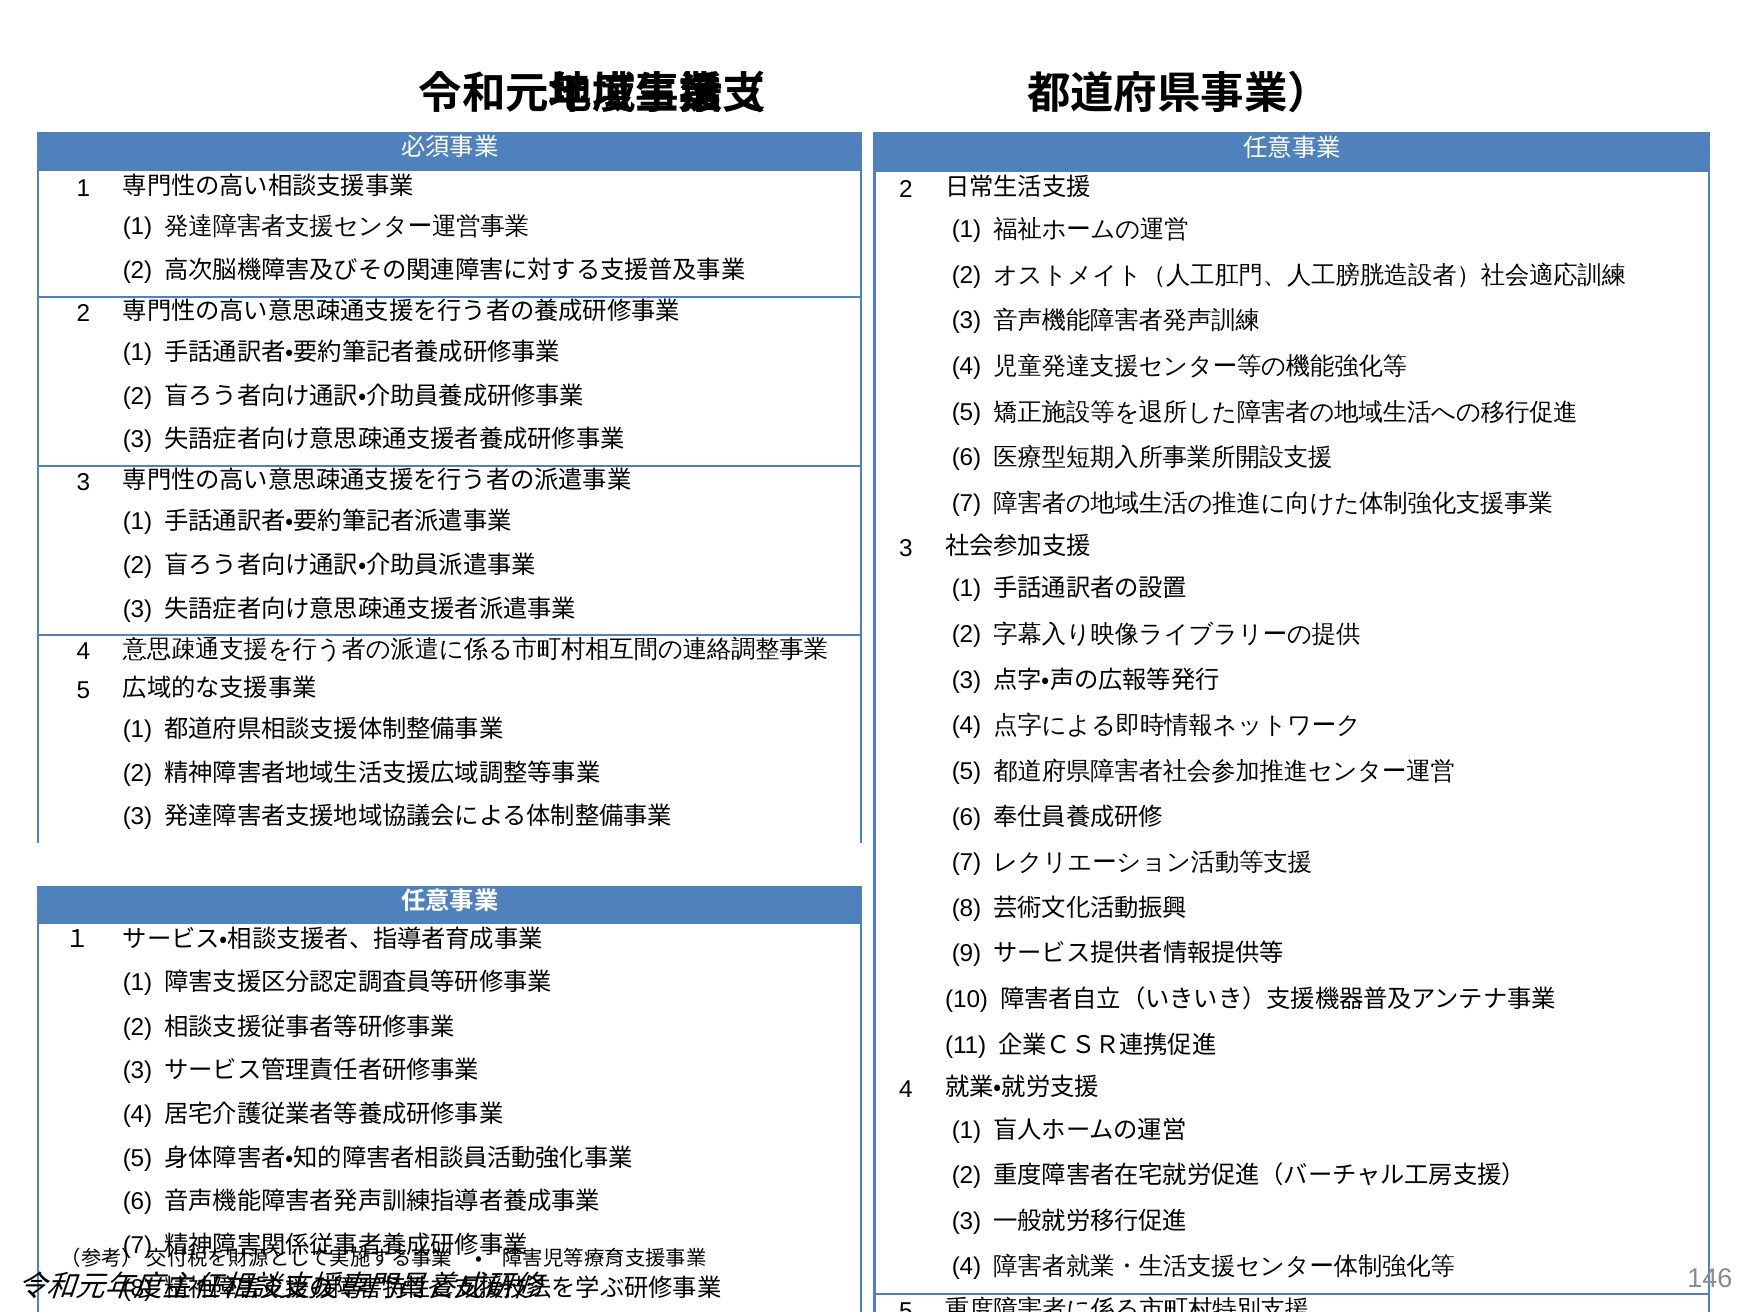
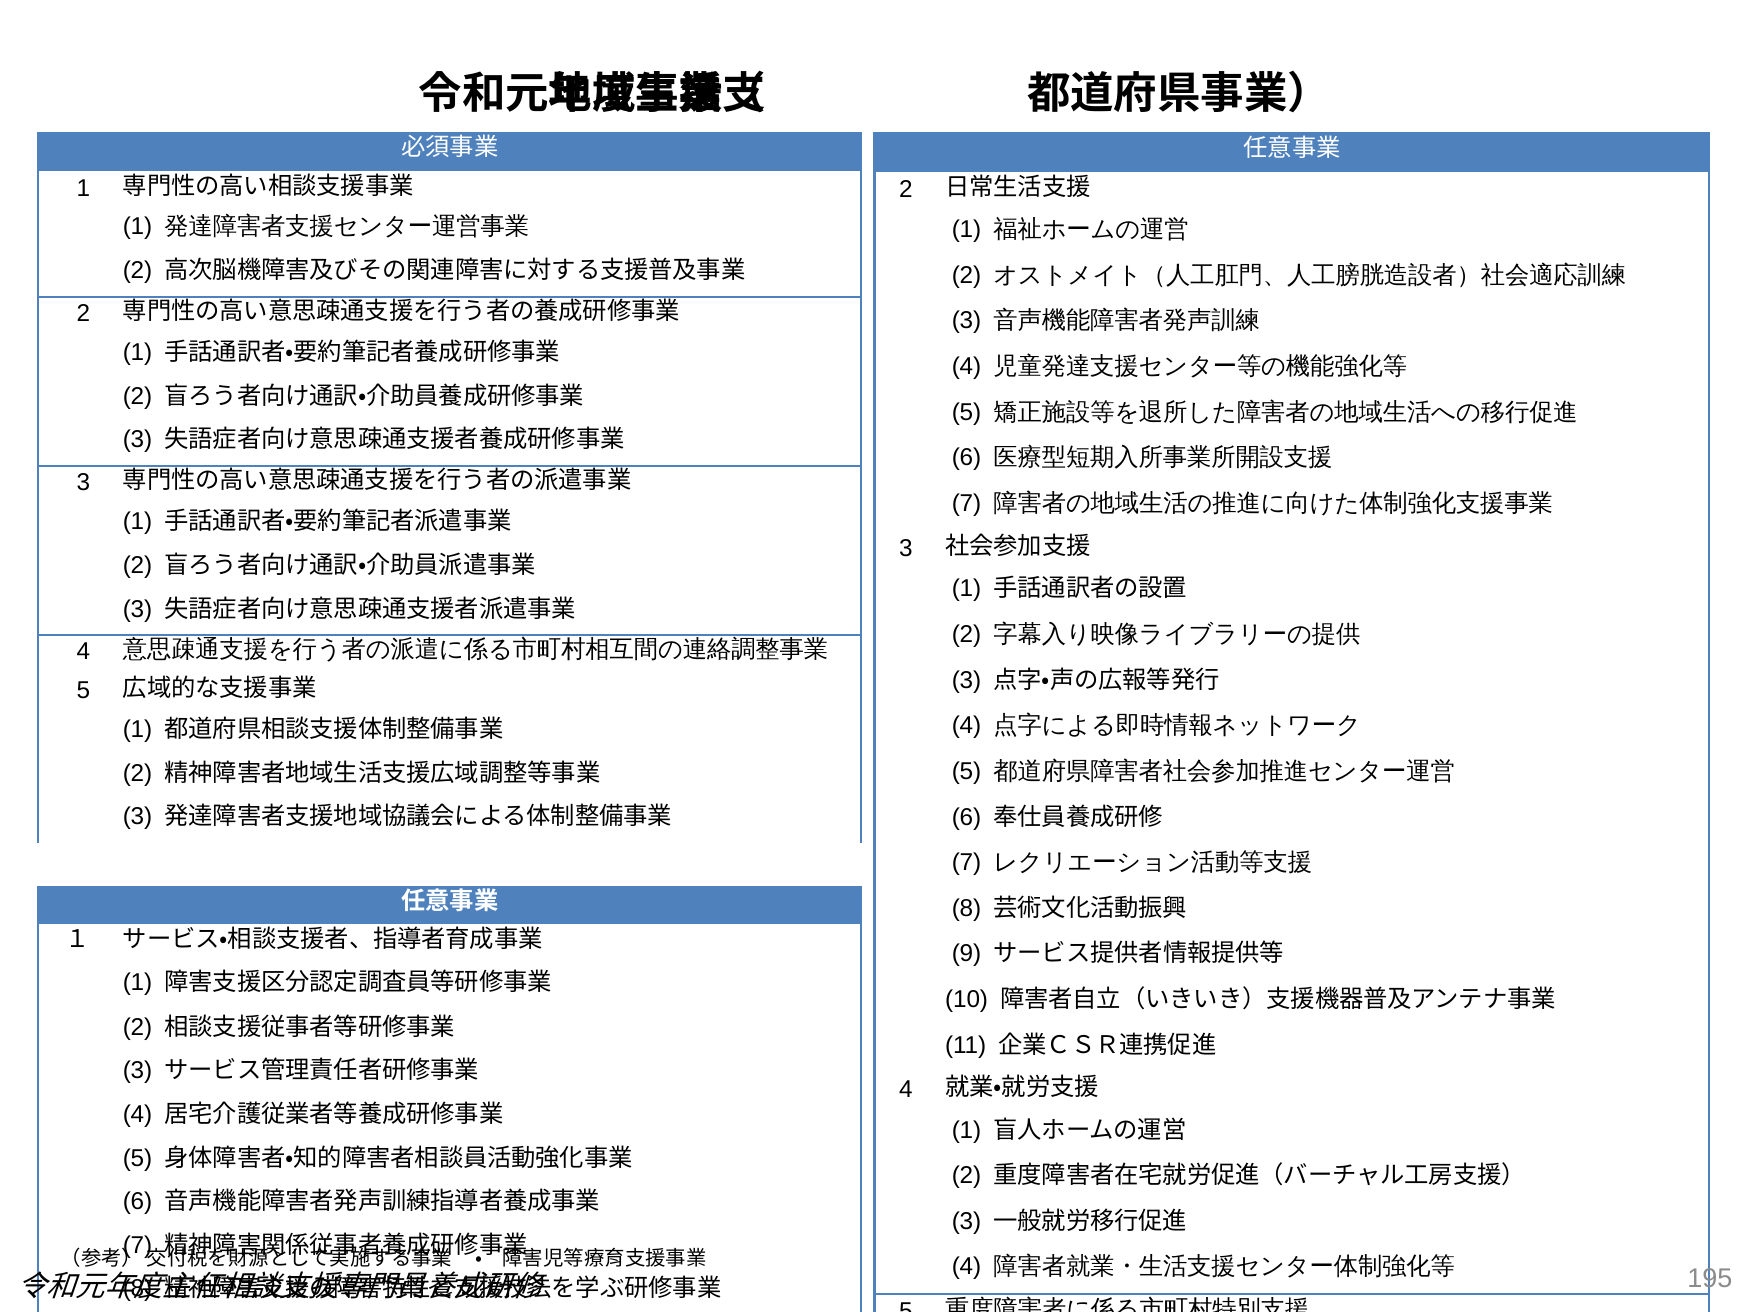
146: 146 -> 195 (1710, 1279)
